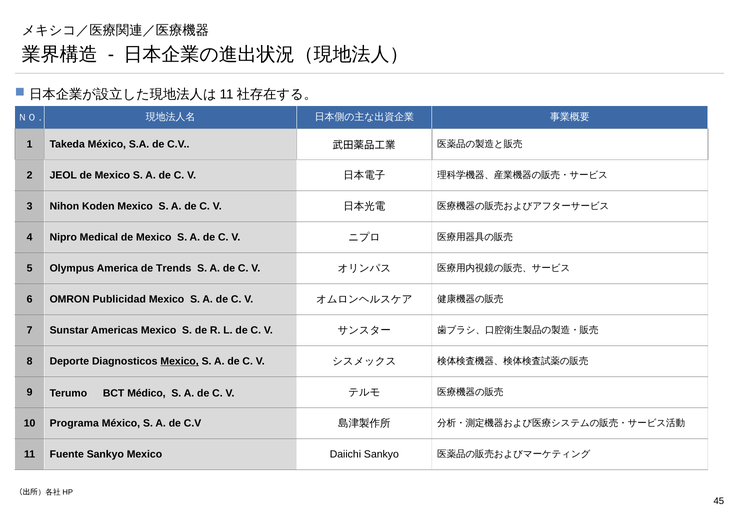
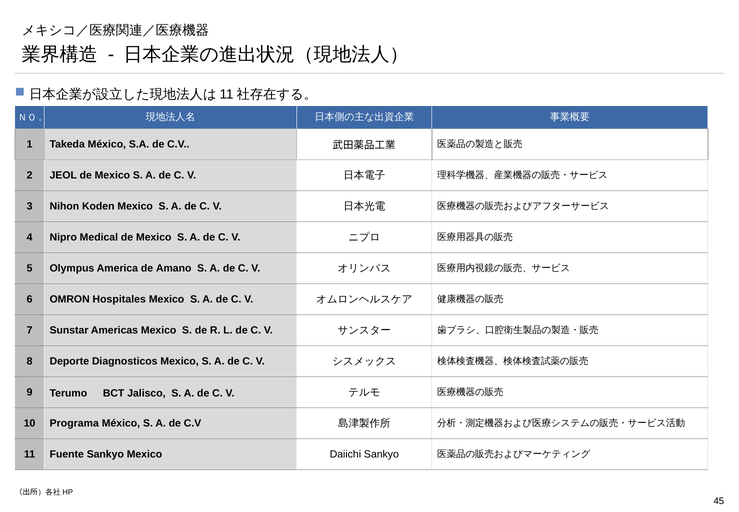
Trends: Trends -> Amano (174, 268)
Publicidad: Publicidad -> Hospitales (119, 299)
Mexico underline: present -> none (180, 361)
Médico: Médico -> Jalisco (146, 393)
